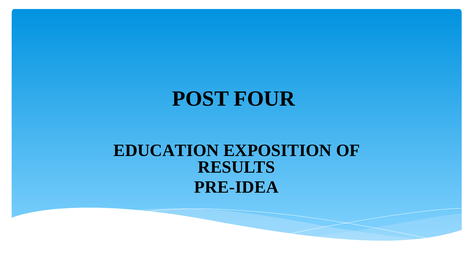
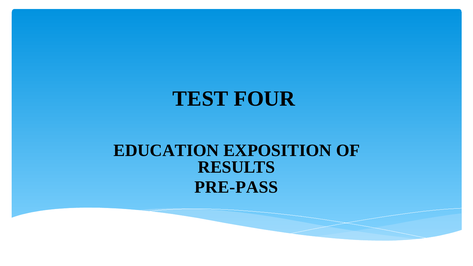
POST: POST -> TEST (200, 99)
PRE-IDEA: PRE-IDEA -> PRE-PASS (236, 187)
